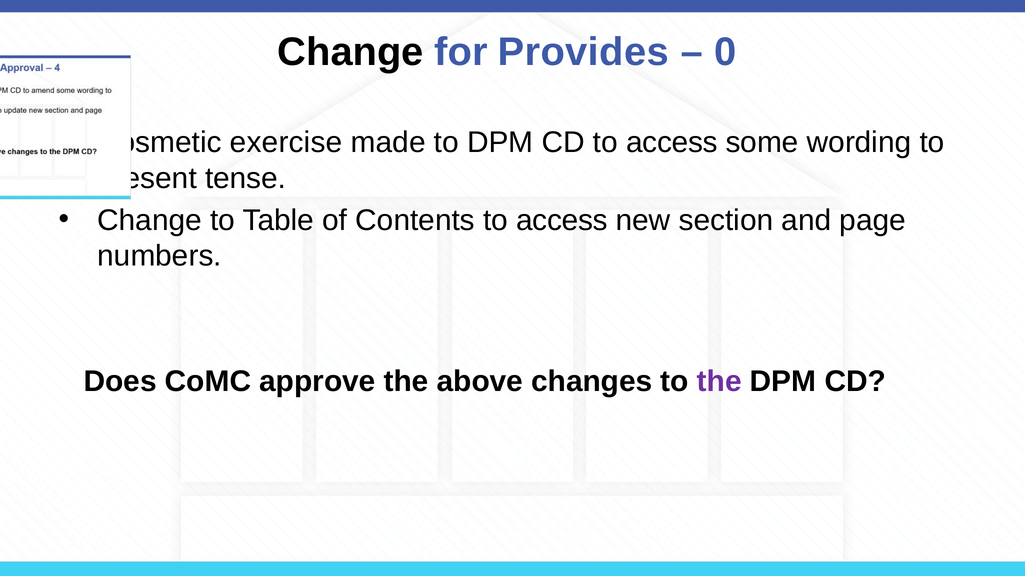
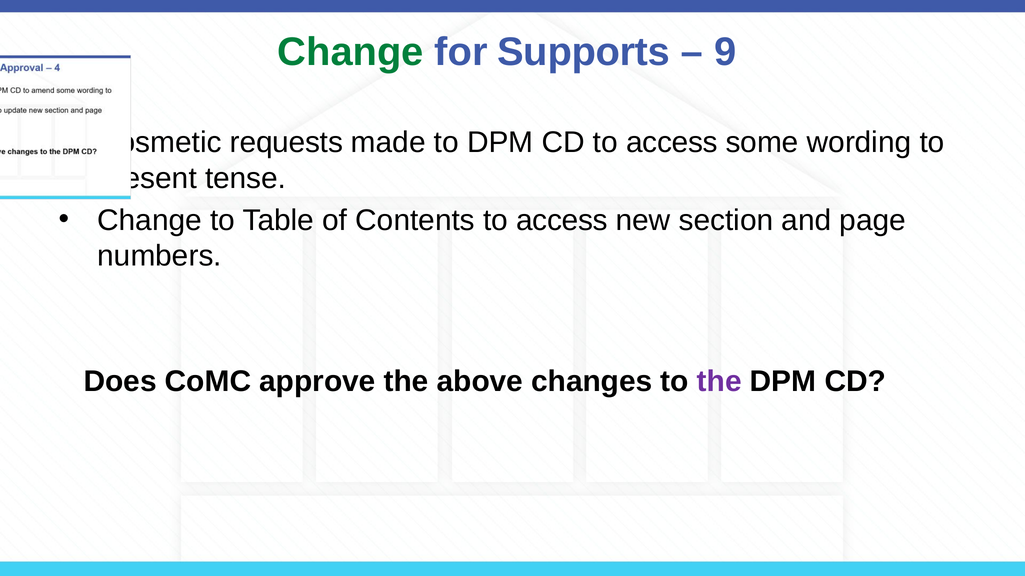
Change colour: black -> green (350, 52)
Provides: Provides -> Supports (584, 52)
0: 0 -> 9 (725, 52)
exercise: exercise -> requests (286, 143)
